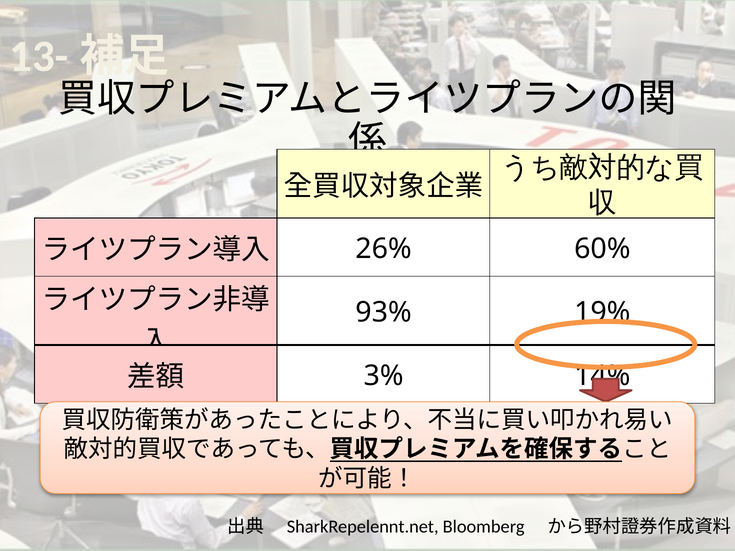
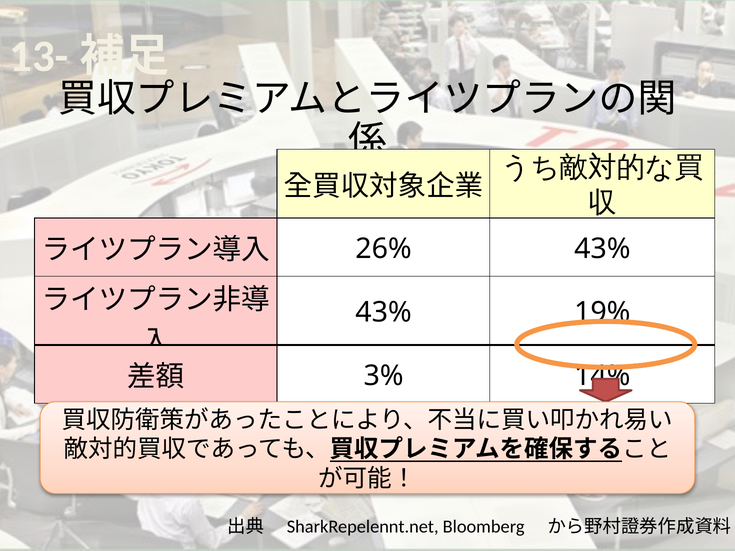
26% 60%: 60% -> 43% (602, 249)
93%: 93% -> 43% (384, 312)
